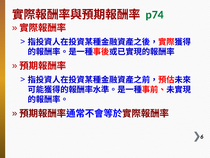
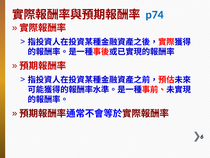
p74 colour: green -> blue (155, 15)
